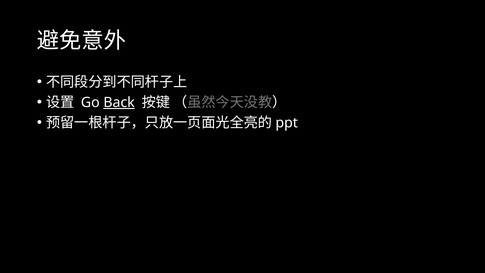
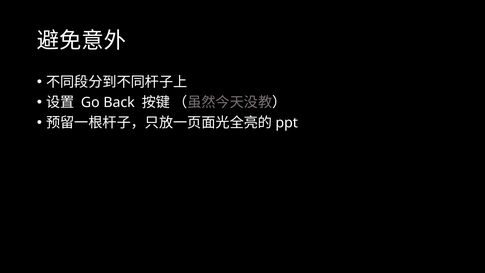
Back underline: present -> none (119, 102)
